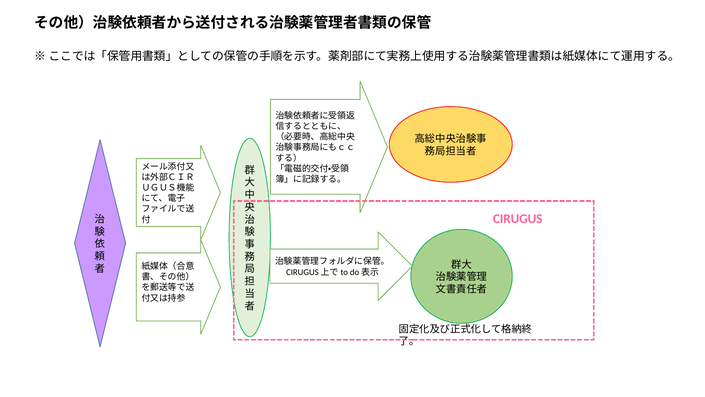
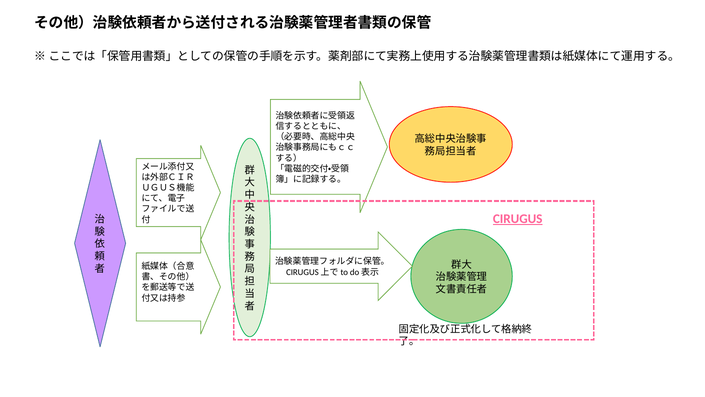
CIRUGUS underline: none -> present (518, 218)
